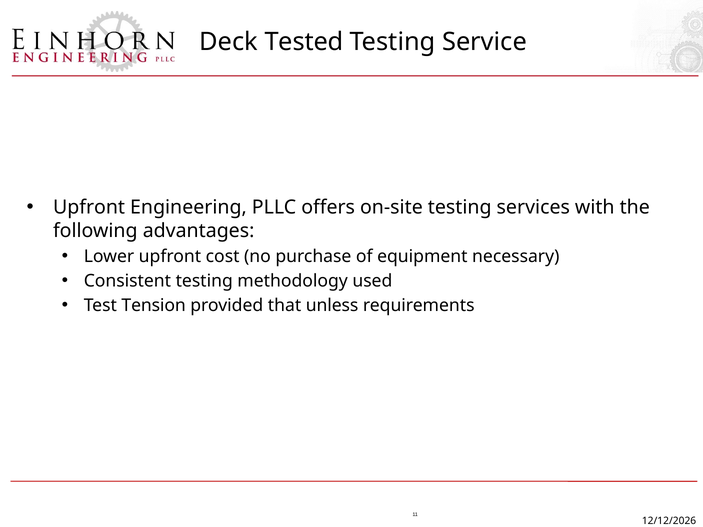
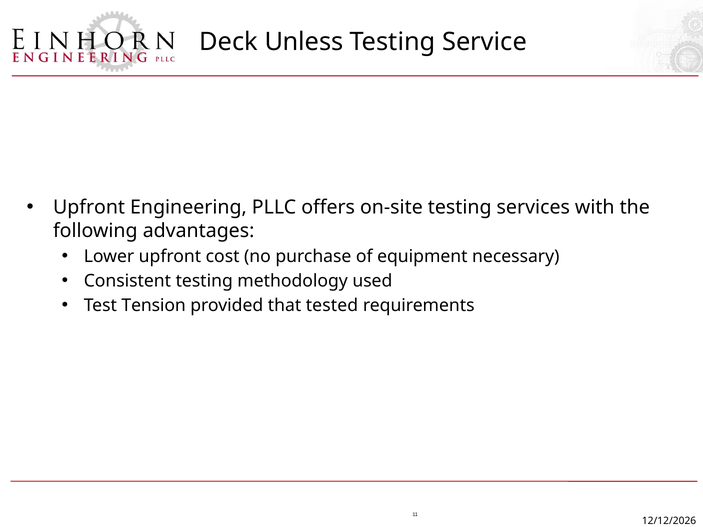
Tested: Tested -> Unless (304, 42)
unless: unless -> tested (332, 306)
